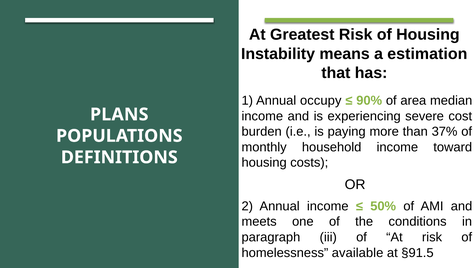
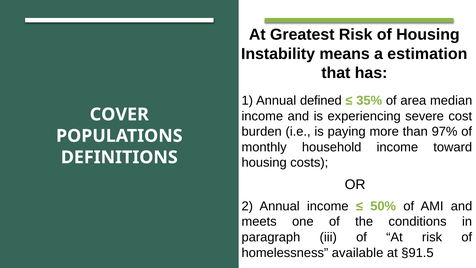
occupy: occupy -> defined (321, 101)
90%: 90% -> 35% (369, 101)
PLANS: PLANS -> COVER (119, 114)
37%: 37% -> 97% (445, 132)
